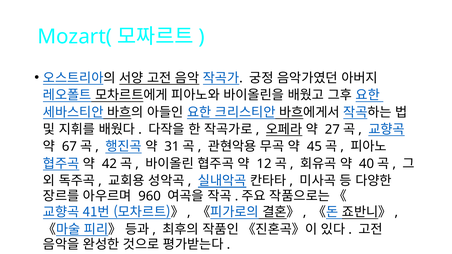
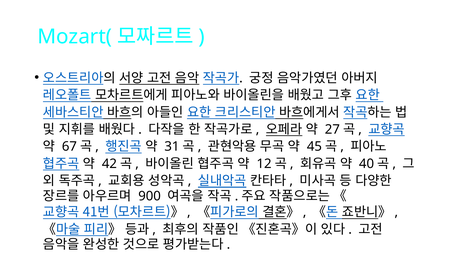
960: 960 -> 900 (150, 196)
